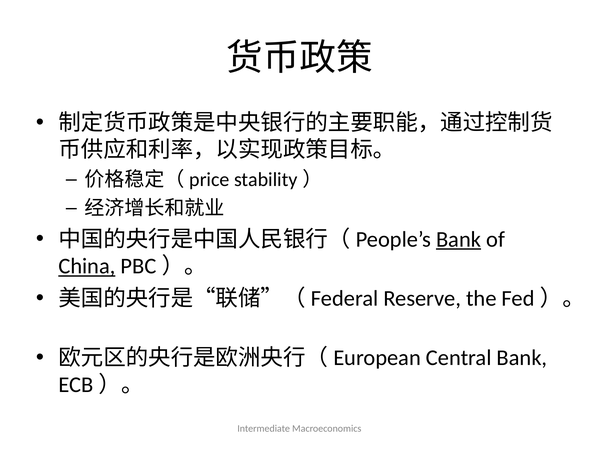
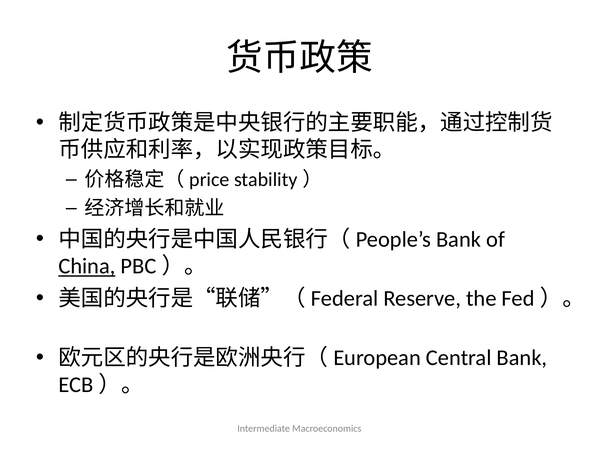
Bank underline: present -> none (459, 239)
